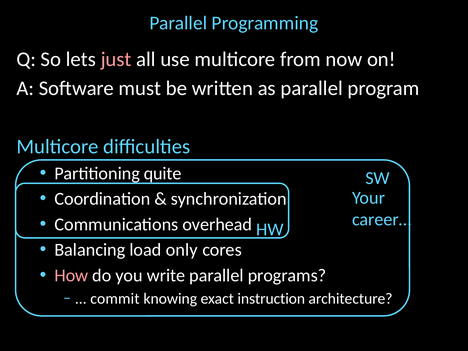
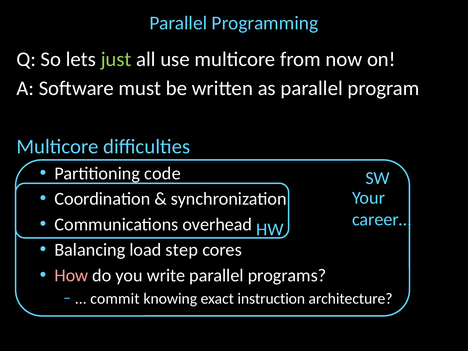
just colour: pink -> light green (116, 59)
quite: quite -> code (163, 173)
only: only -> step (182, 250)
